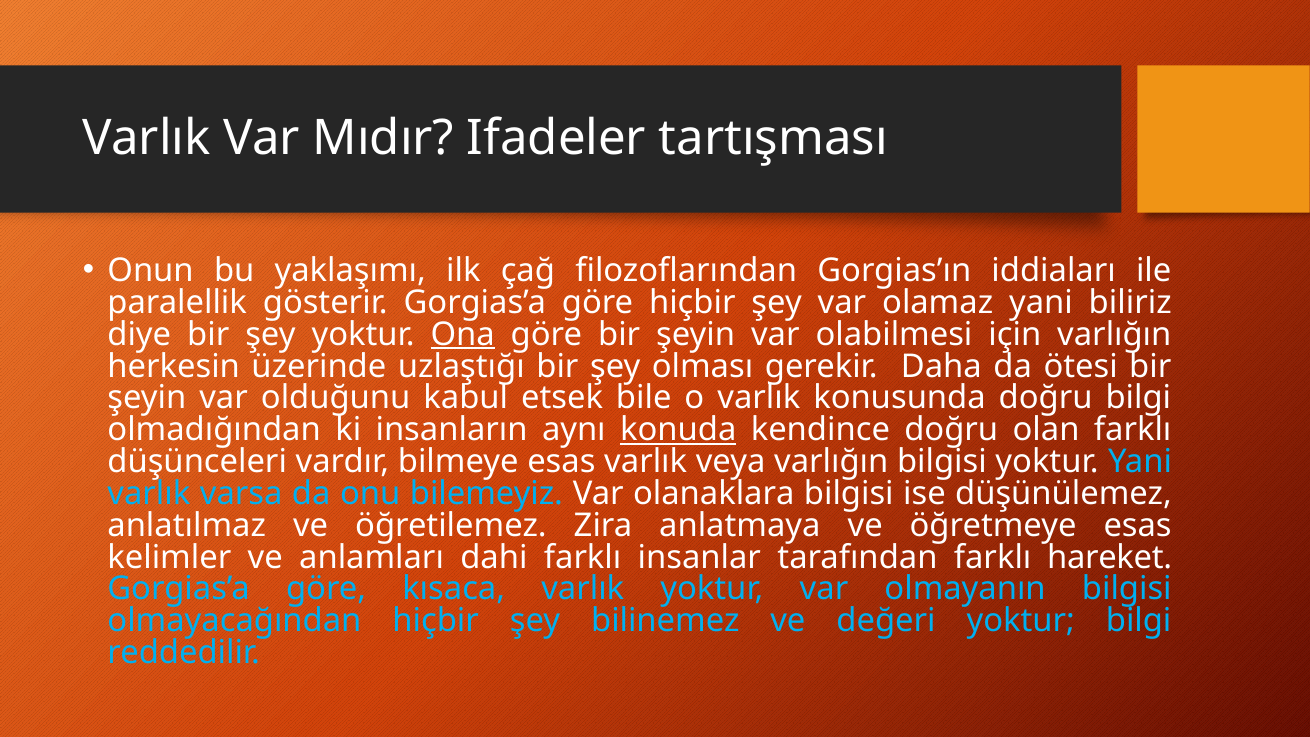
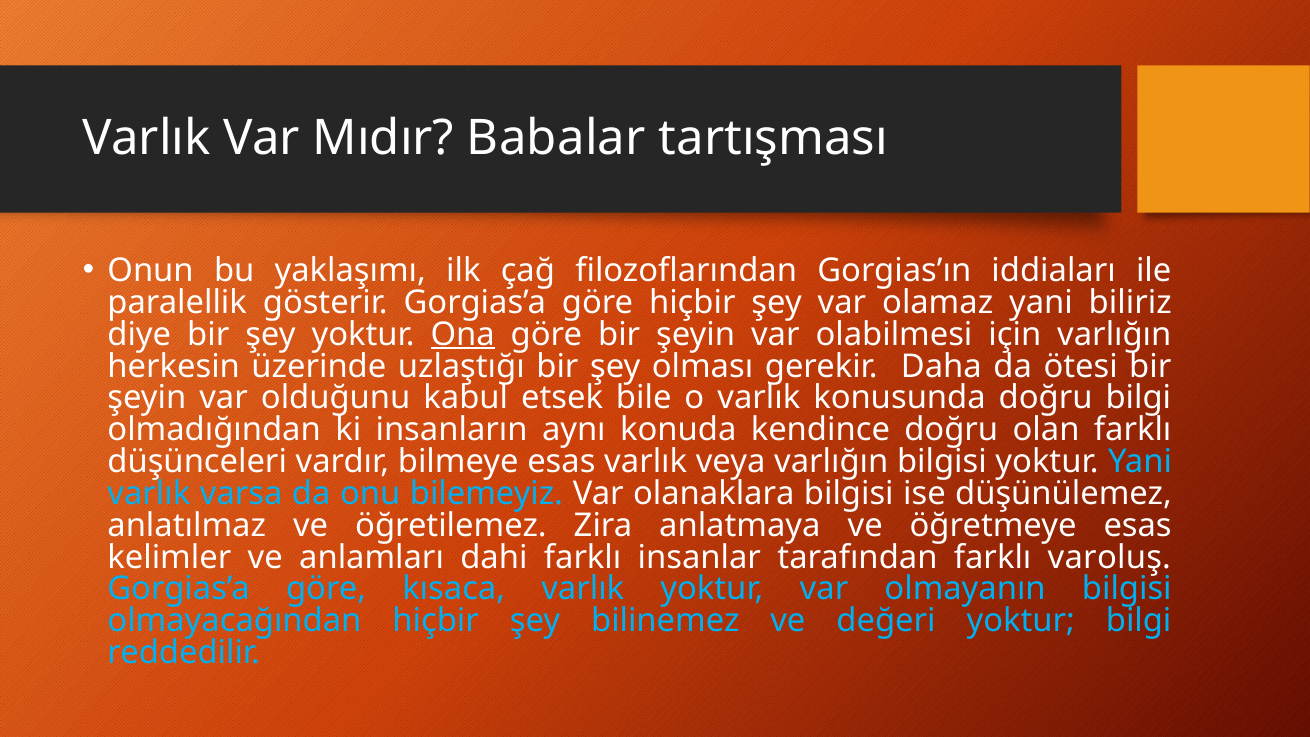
Ifadeler: Ifadeler -> Babalar (556, 139)
konuda underline: present -> none (678, 430)
hareket: hareket -> varoluş (1109, 557)
